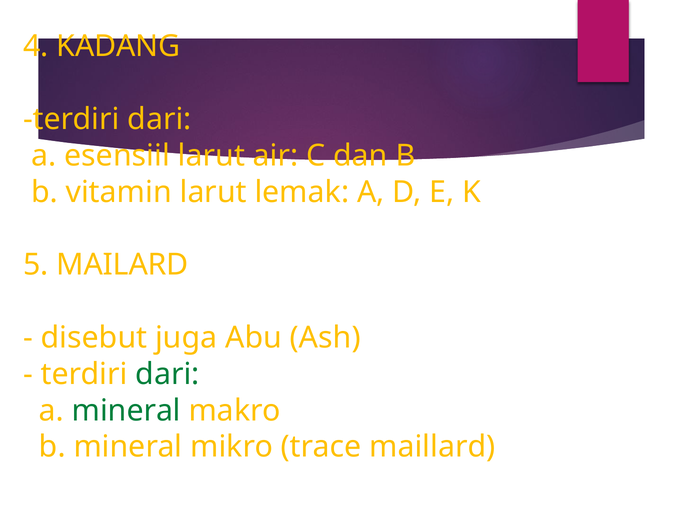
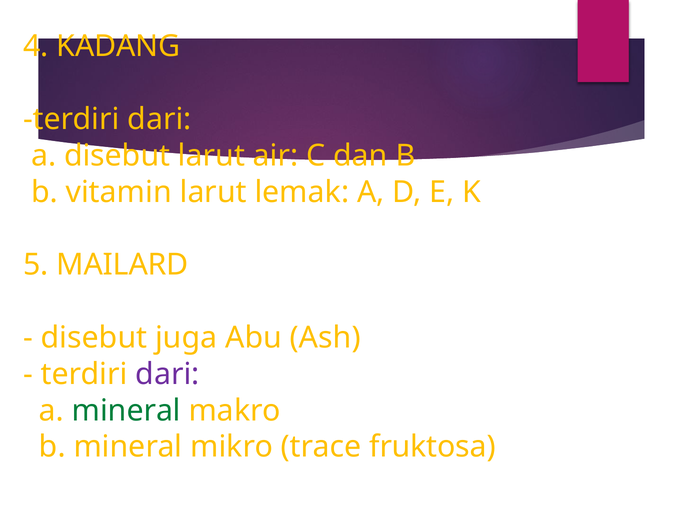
a esensiil: esensiil -> disebut (117, 155)
dari colour: green -> purple (167, 374)
maillard: maillard -> fruktosa (432, 447)
